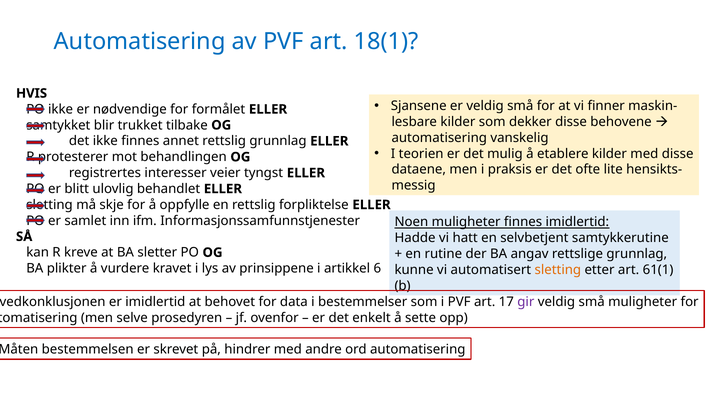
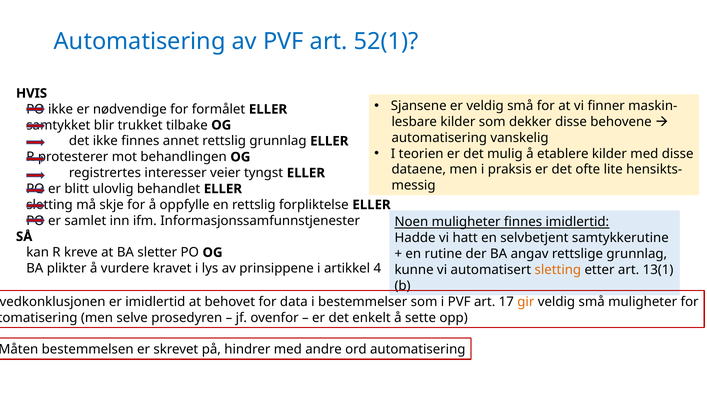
18(1: 18(1 -> 52(1 (386, 42)
6: 6 -> 4 (377, 268)
61(1: 61(1 -> 13(1 (658, 269)
gir colour: purple -> orange (526, 302)
